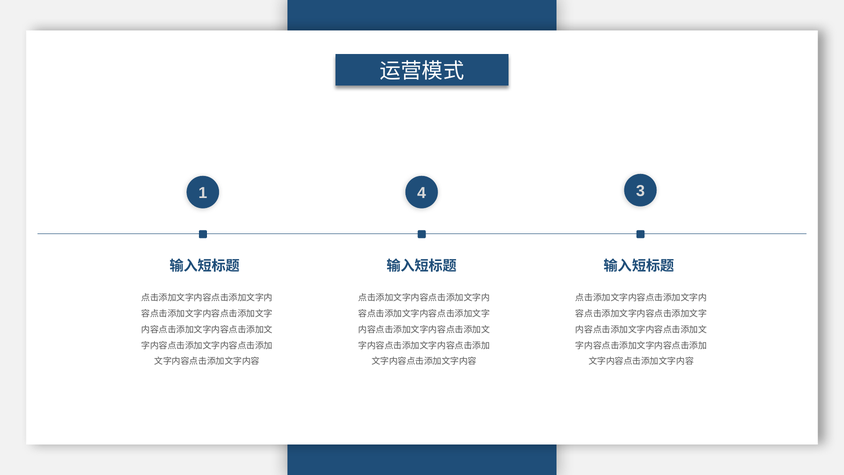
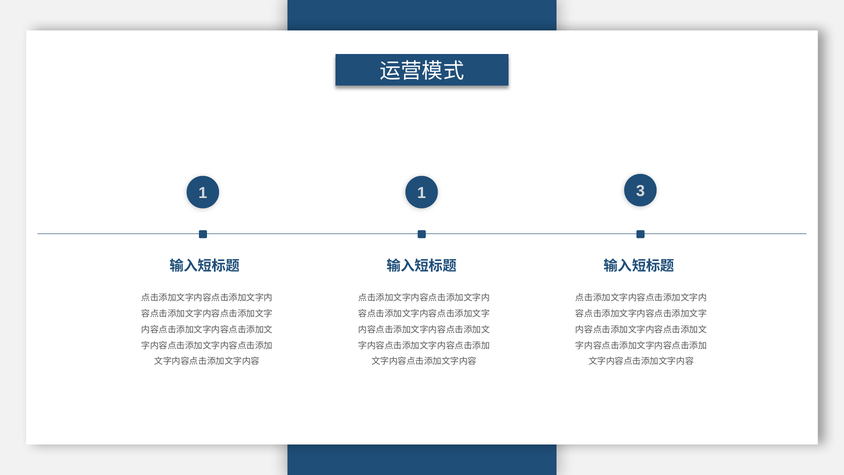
1 4: 4 -> 1 (422, 193)
